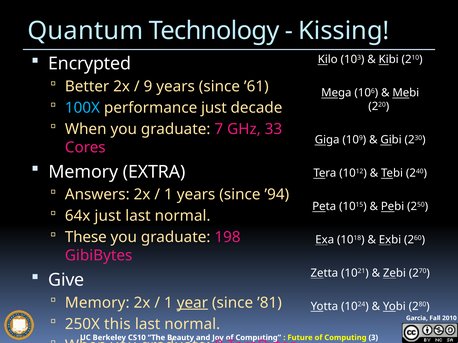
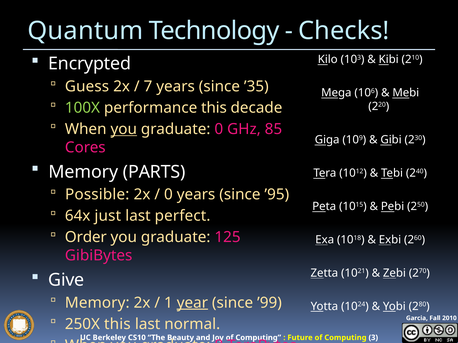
Kissing: Kissing -> Checks (344, 31)
Better: Better -> Guess (87, 87)
9: 9 -> 7 (148, 87)
’61: ’61 -> ’35 (256, 87)
100X colour: light blue -> light green (82, 108)
performance just: just -> this (214, 108)
you underline: none -> present (124, 129)
graduate 7: 7 -> 0 (219, 129)
33: 33 -> 85 (273, 129)
EXTRA: EXTRA -> PARTS (154, 172)
Answers: Answers -> Possible (97, 195)
1: 1 -> 0 (168, 195)
’94: ’94 -> ’95 (277, 195)
normal: normal -> perfect (183, 216)
These: These -> Order (86, 238)
198: 198 -> 125 (228, 238)
’81: ’81 -> ’99 (270, 303)
